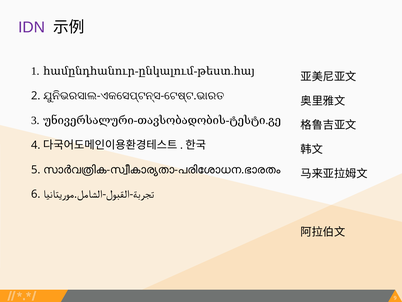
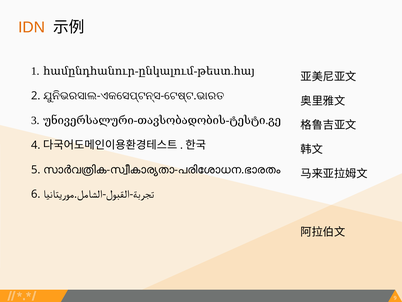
IDN colour: purple -> orange (32, 27)
